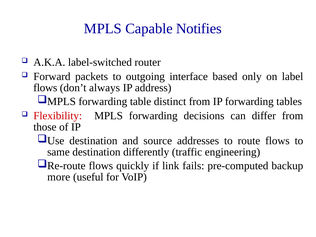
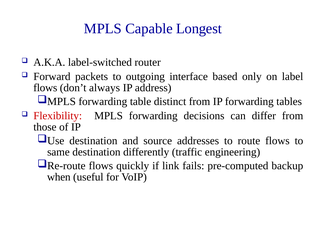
Notifies: Notifies -> Longest (199, 29)
more: more -> when (59, 177)
